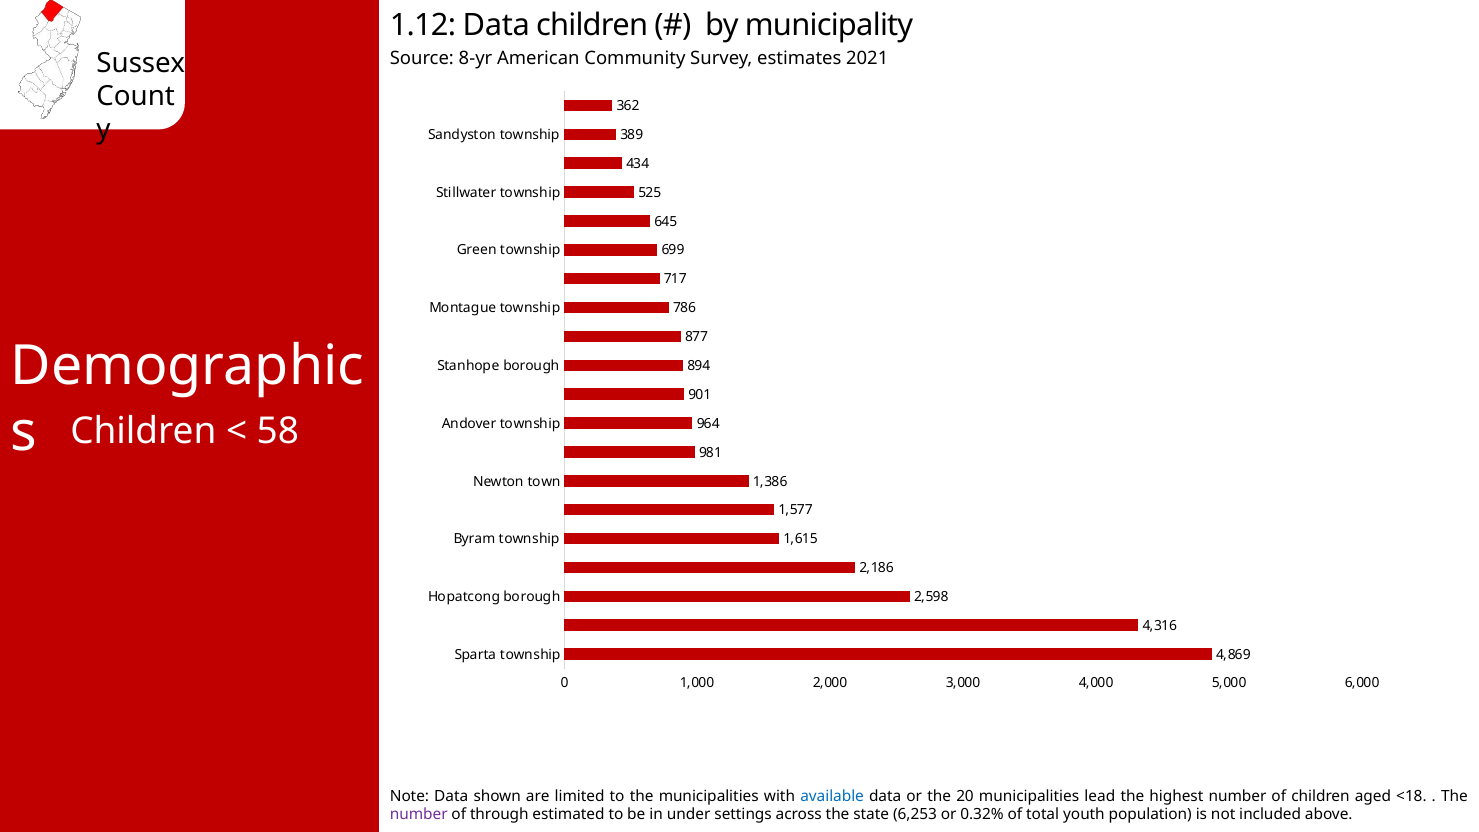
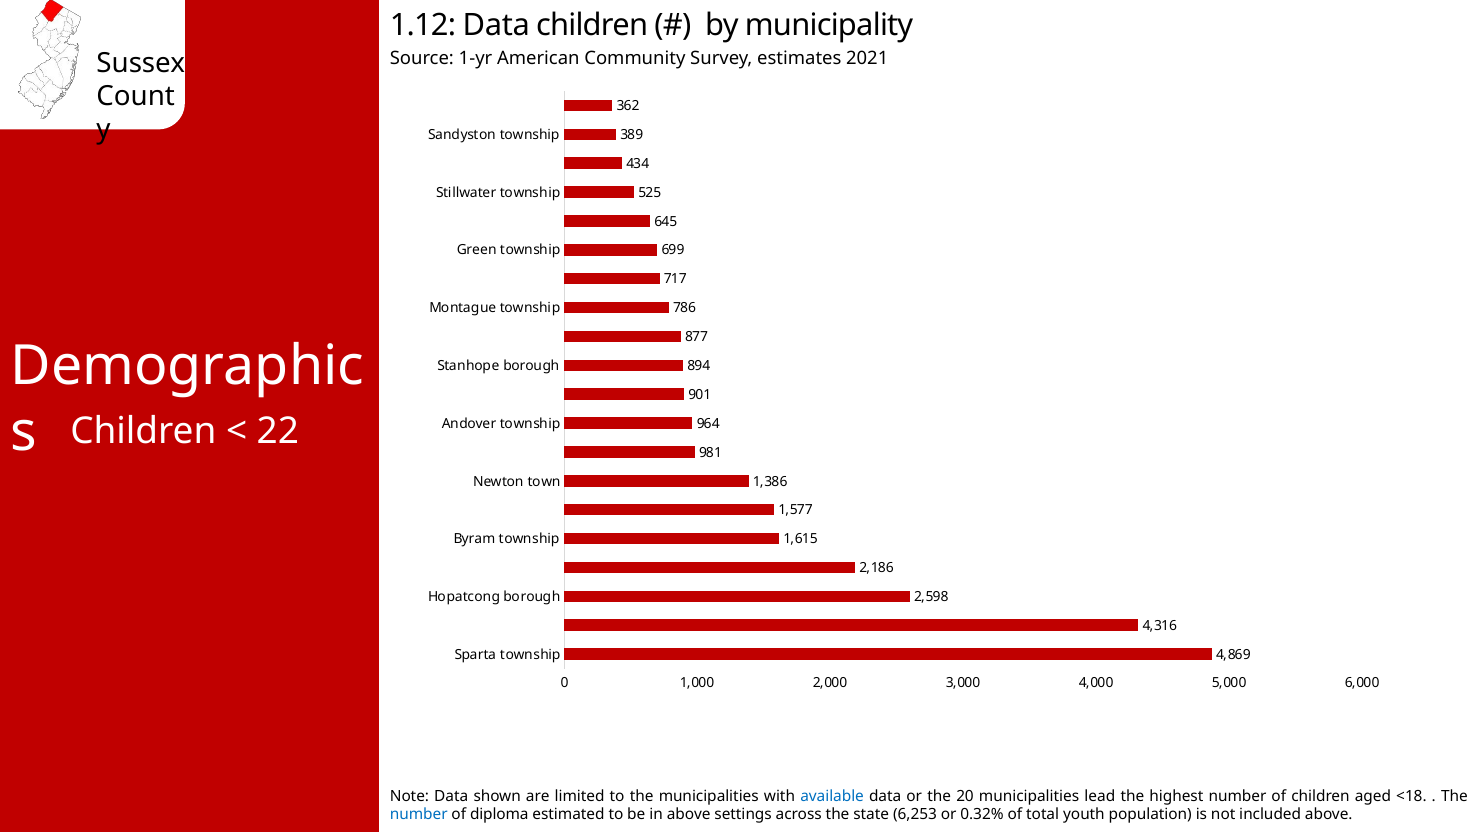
8-yr: 8-yr -> 1-yr (476, 58)
58: 58 -> 22 (278, 431)
number colour: purple -> blue (419, 814)
through: through -> diploma (499, 814)
in under: under -> above (689, 814)
